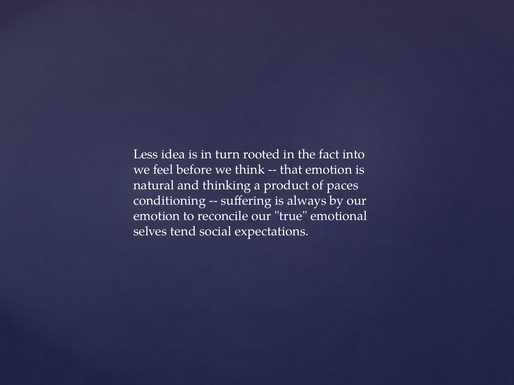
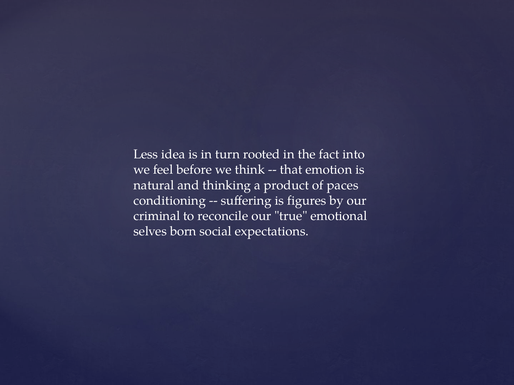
always: always -> figures (307, 201)
emotion: emotion -> criminal (157, 216)
tend: tend -> born (183, 232)
